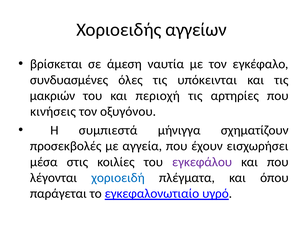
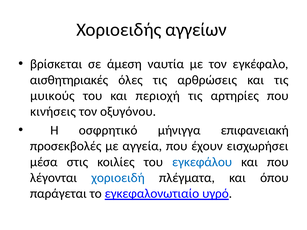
συνδυασμένες: συνδυασμένες -> αισθητηριακές (69, 80)
υπόκεινται: υπόκεινται -> αρθρώσεις (207, 80)
μακριών: μακριών -> μυικούς (52, 96)
συμπιεστά: συμπιεστά -> οσφρητικό (108, 130)
σχηματίζουν: σχηματίζουν -> επιφανειακή (255, 130)
εγκεφάλου colour: purple -> blue (202, 162)
